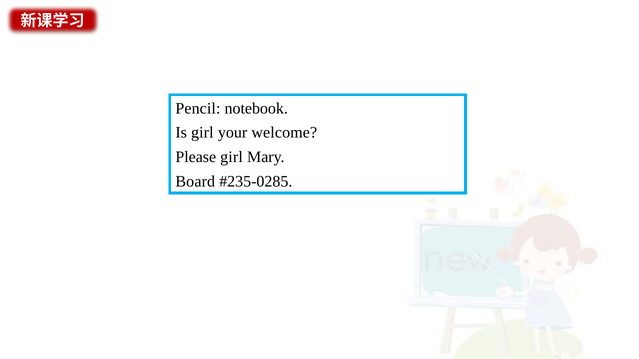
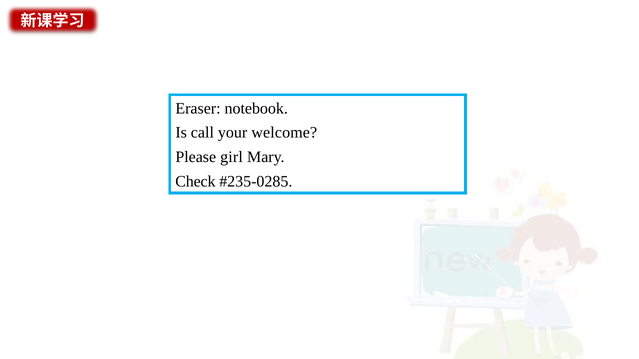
Pencil: Pencil -> Eraser (198, 108)
Is girl: girl -> call (202, 133)
Board: Board -> Check (195, 182)
